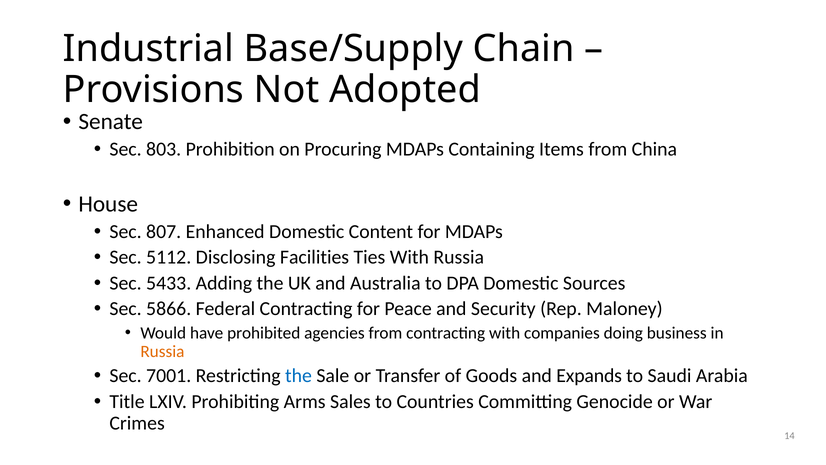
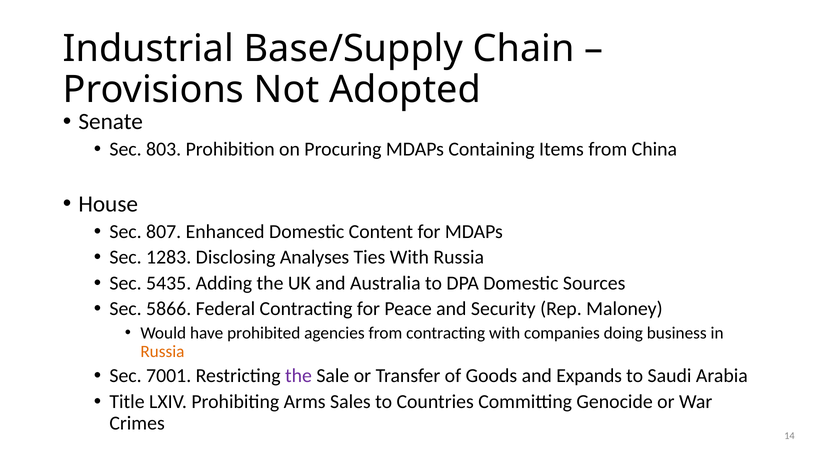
5112: 5112 -> 1283 (169, 257)
Facilities: Facilities -> Analyses (315, 257)
5433: 5433 -> 5435 (169, 283)
the colour: blue -> purple (298, 376)
